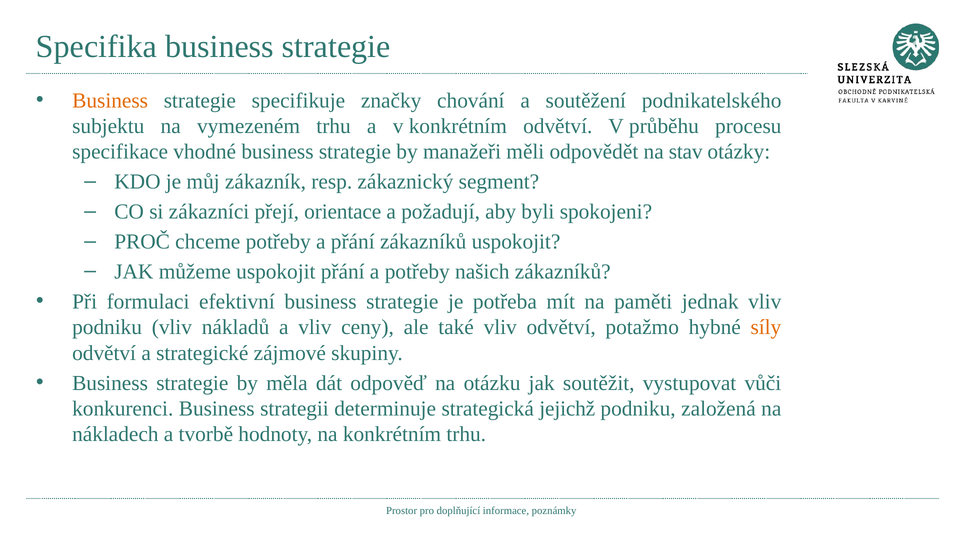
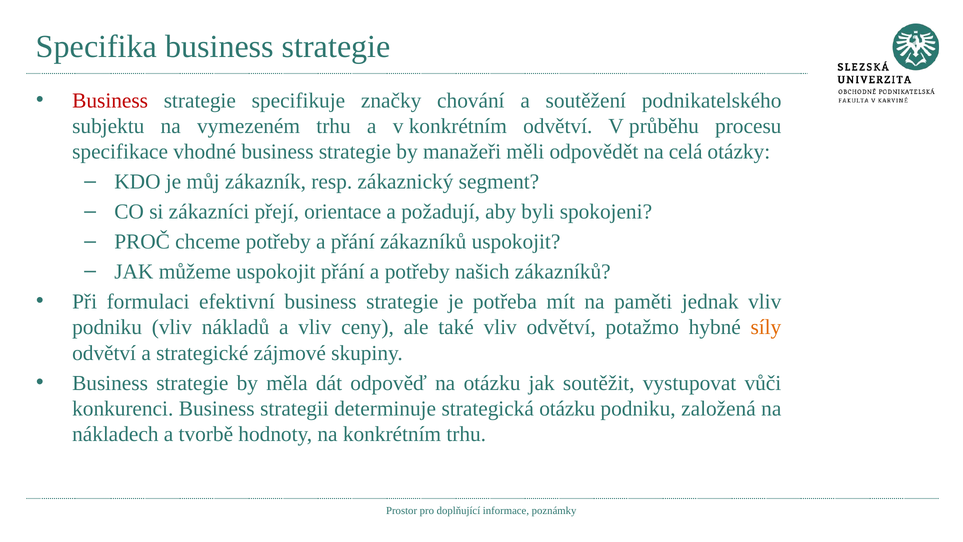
Business colour: orange -> red (110, 100)
stav: stav -> celá (686, 152)
strategická jejichž: jejichž -> otázku (567, 408)
